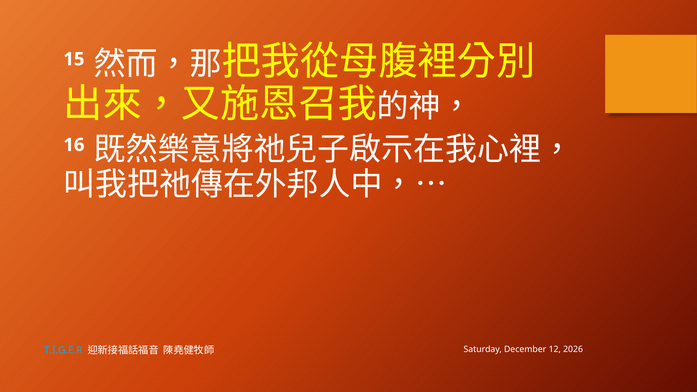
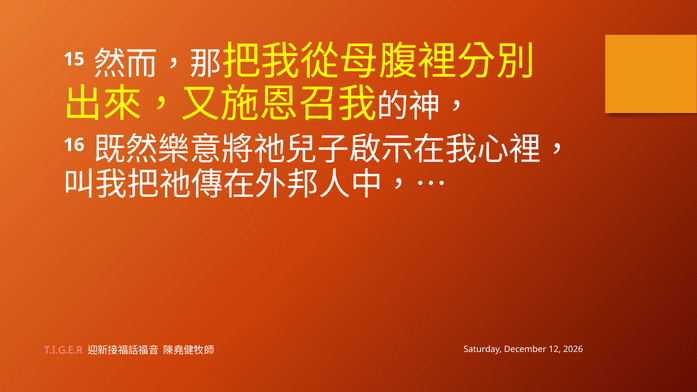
T.I.G.E.R colour: light blue -> pink (63, 350)
